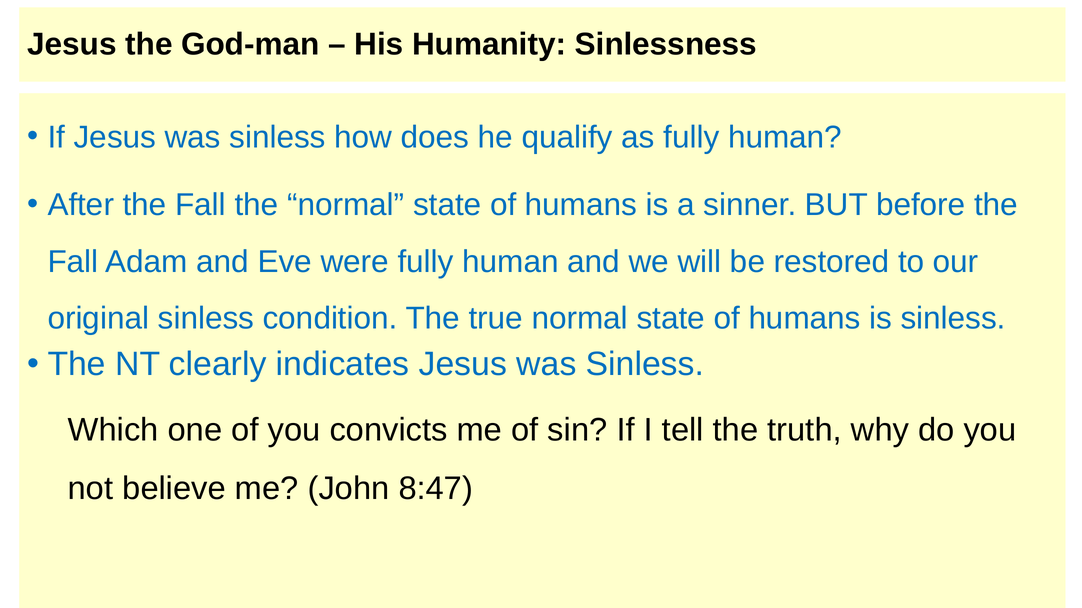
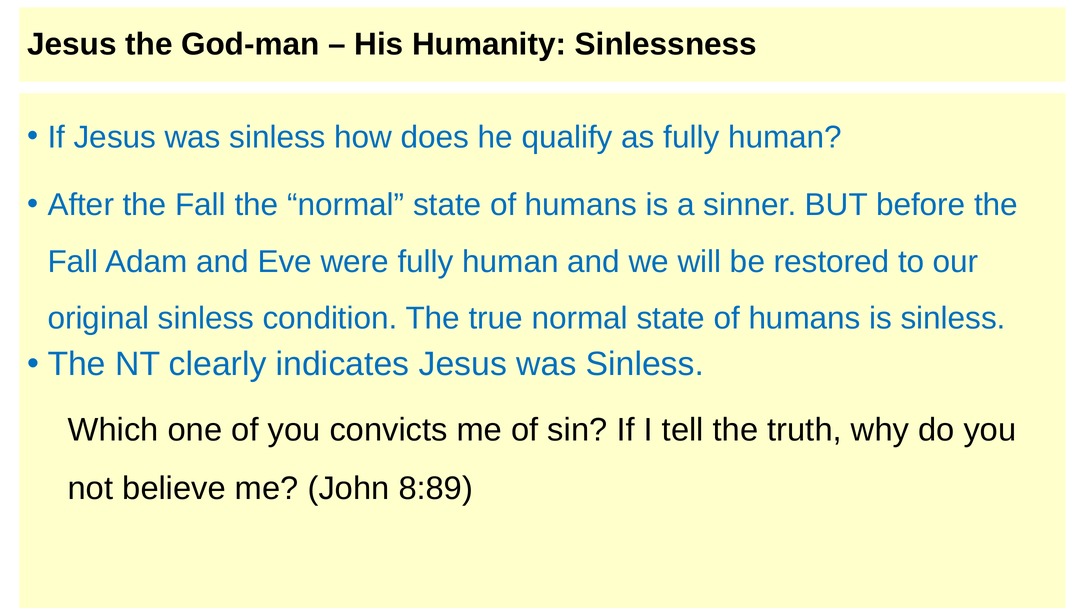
8:47: 8:47 -> 8:89 (436, 489)
